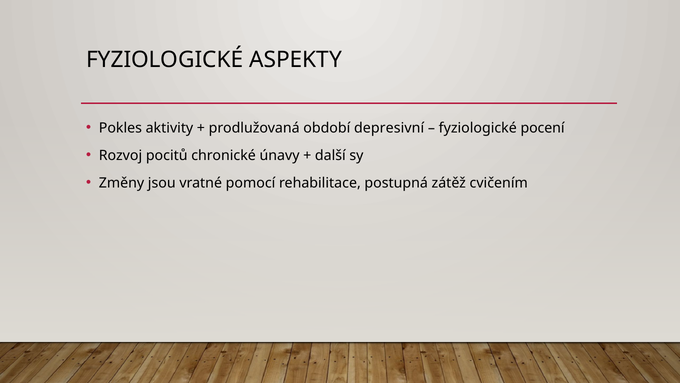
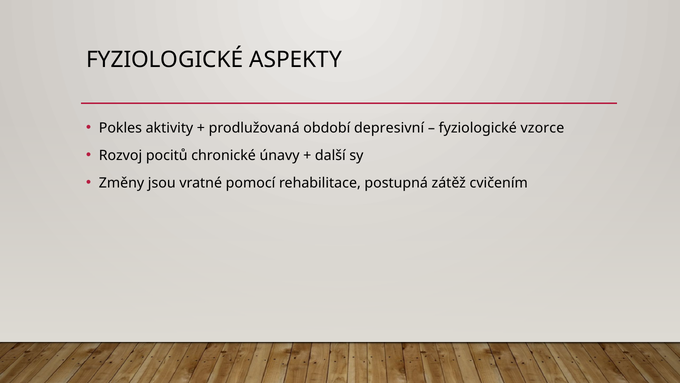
pocení: pocení -> vzorce (542, 128)
